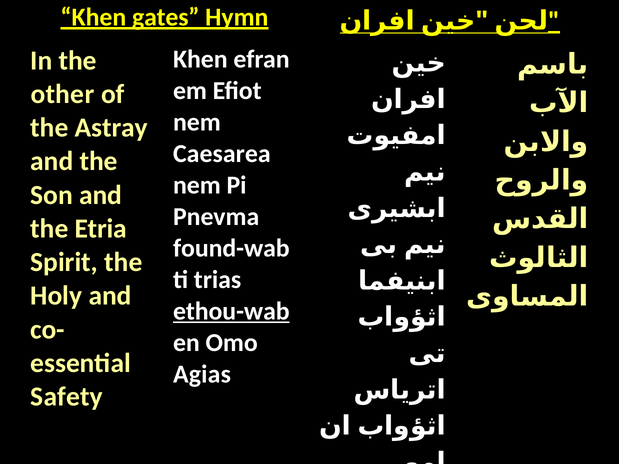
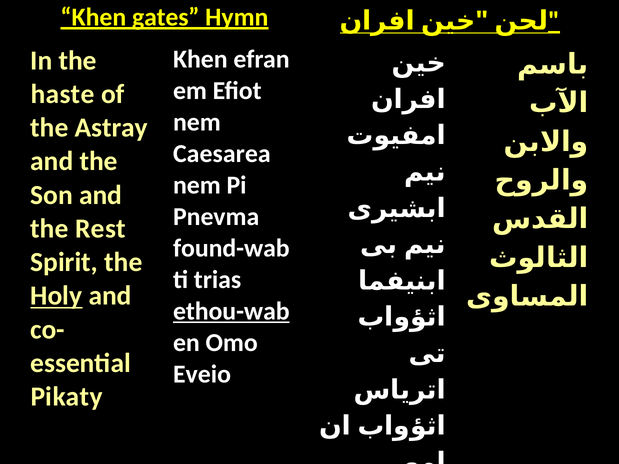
other: other -> haste (63, 94)
Etria: Etria -> Rest (101, 229)
Holy underline: none -> present (56, 296)
Agias: Agias -> Eveio (202, 374)
Safety: Safety -> Pikaty (67, 397)
